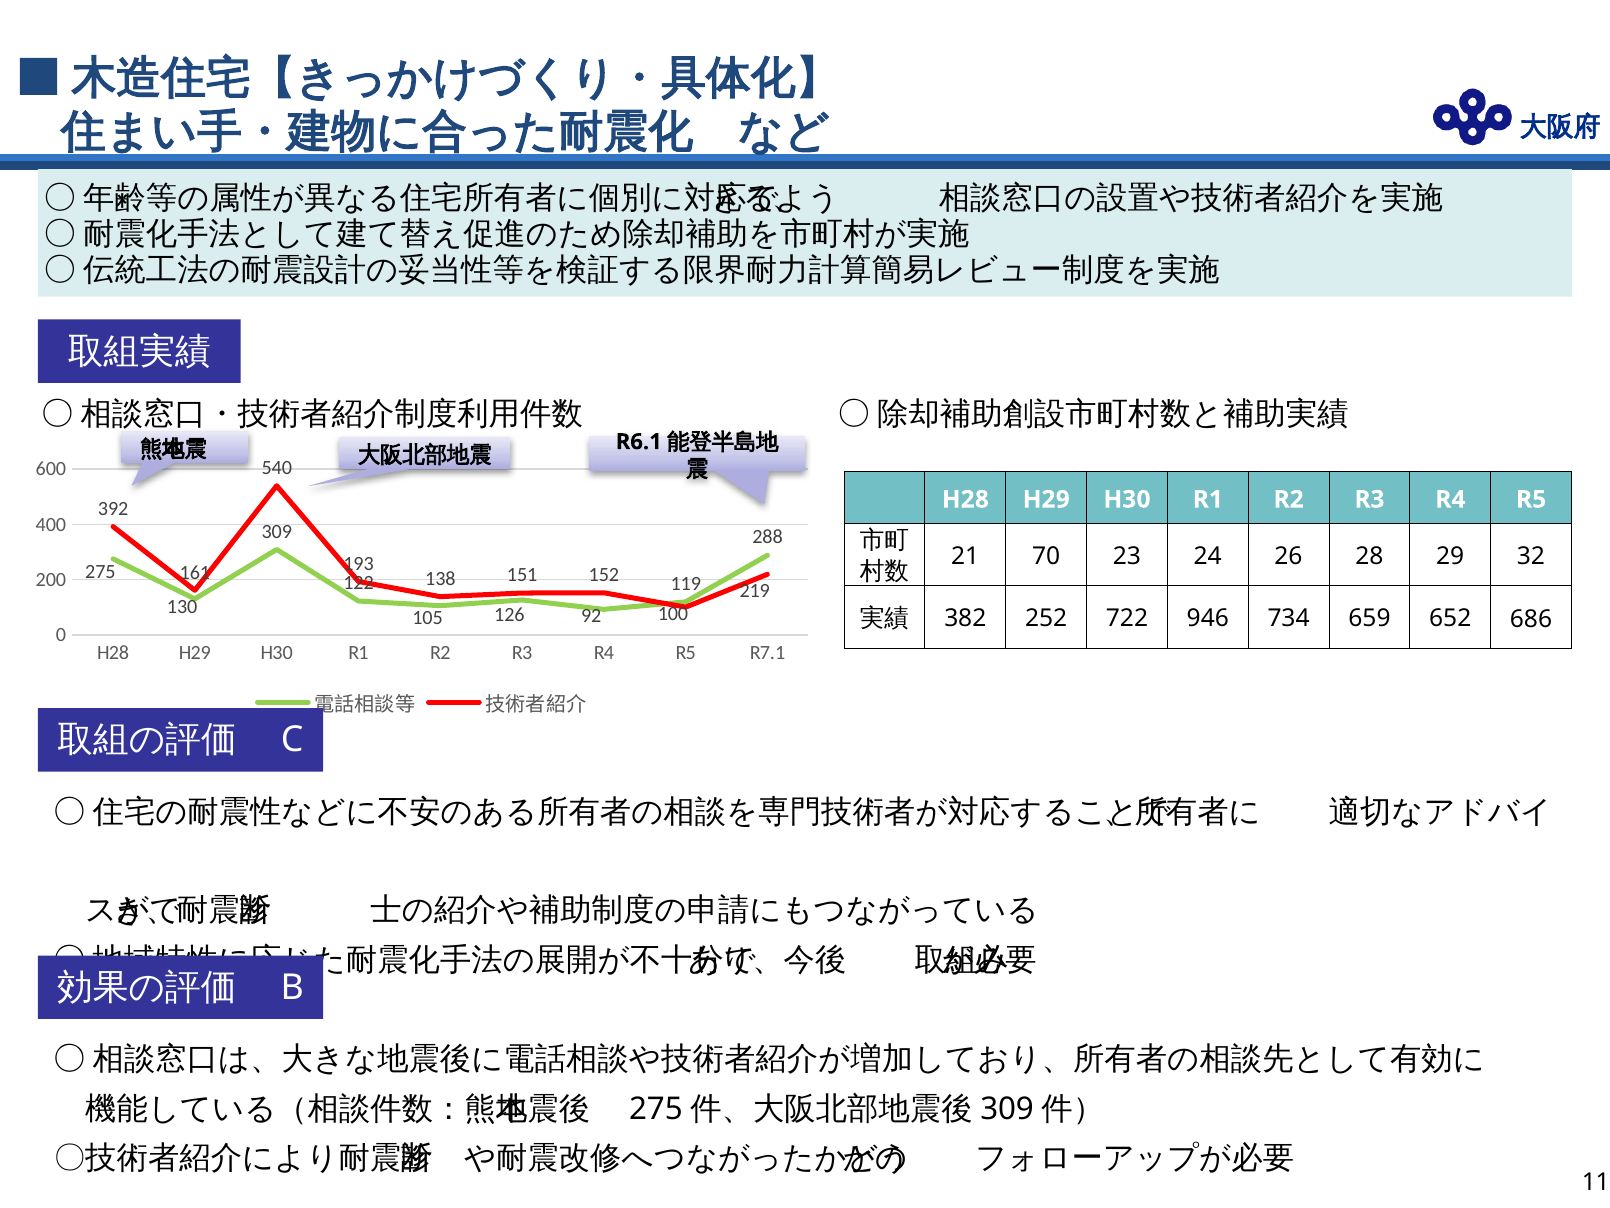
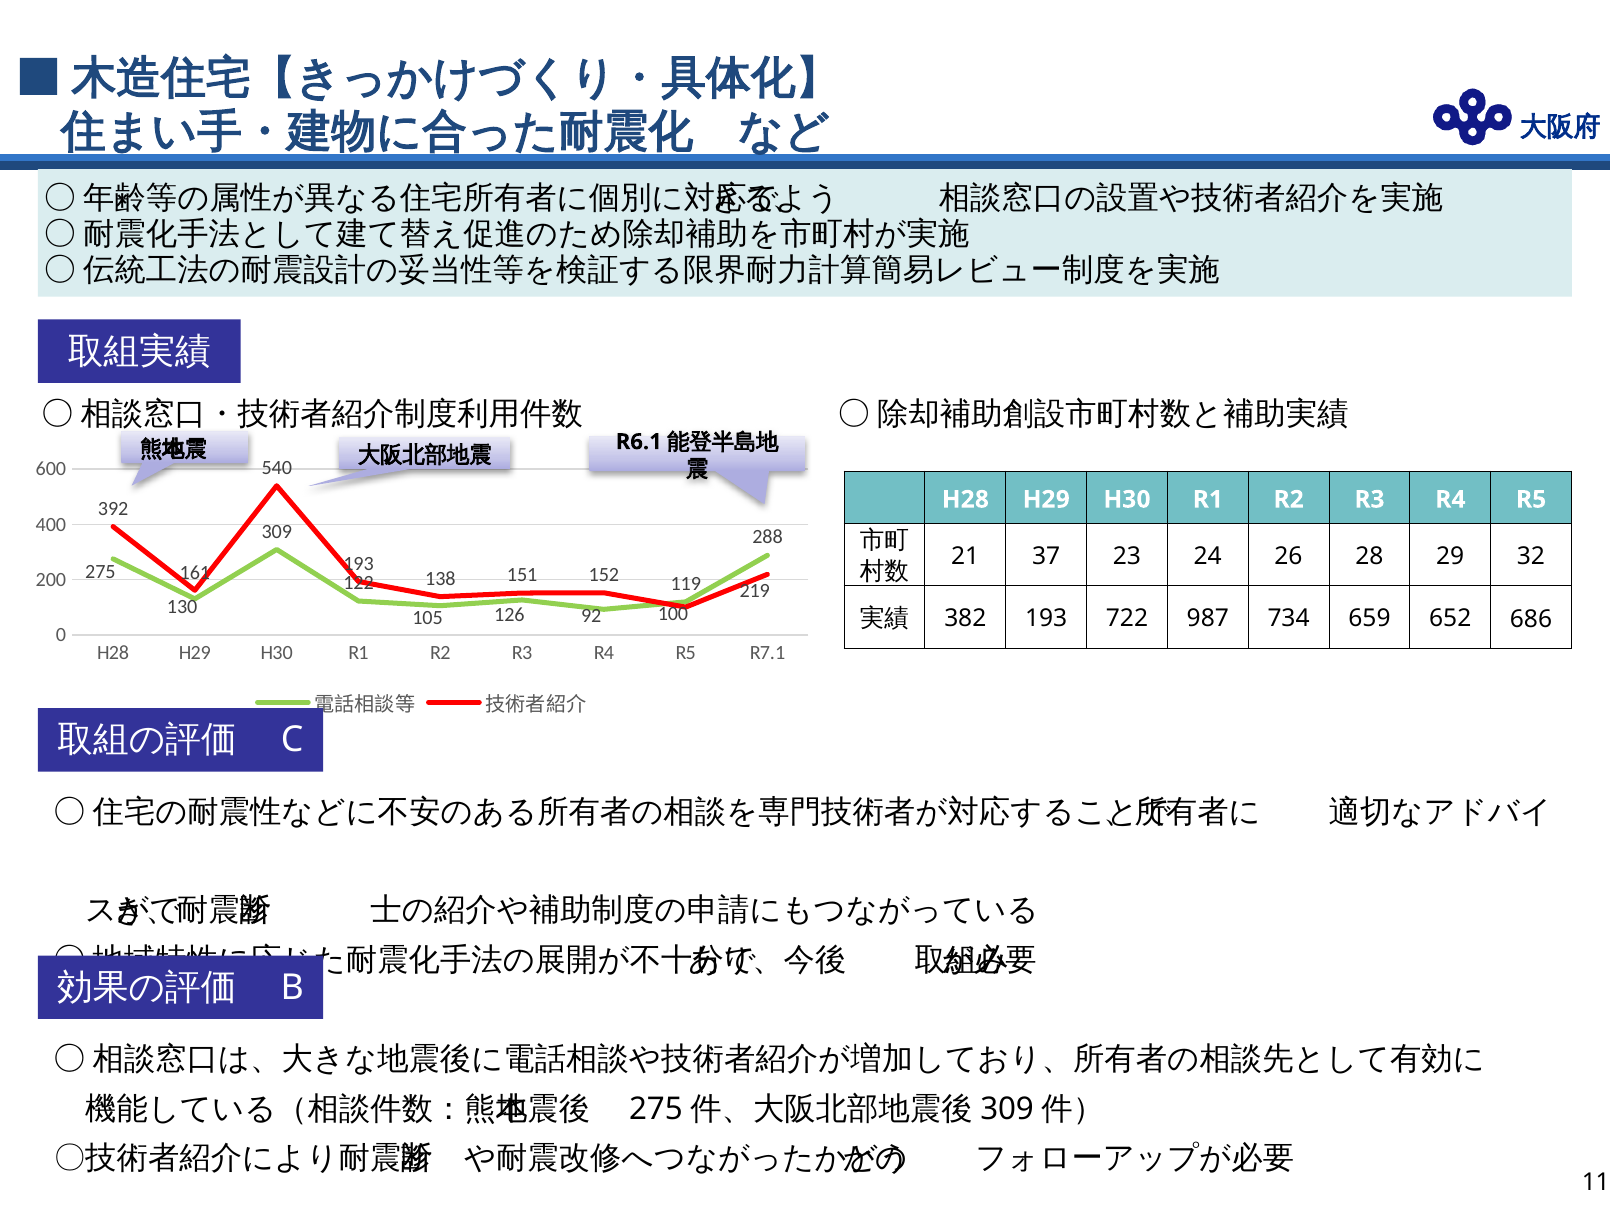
70: 70 -> 37 (1046, 557)
382 252: 252 -> 193 (1046, 618)
946: 946 -> 987 (1208, 618)
